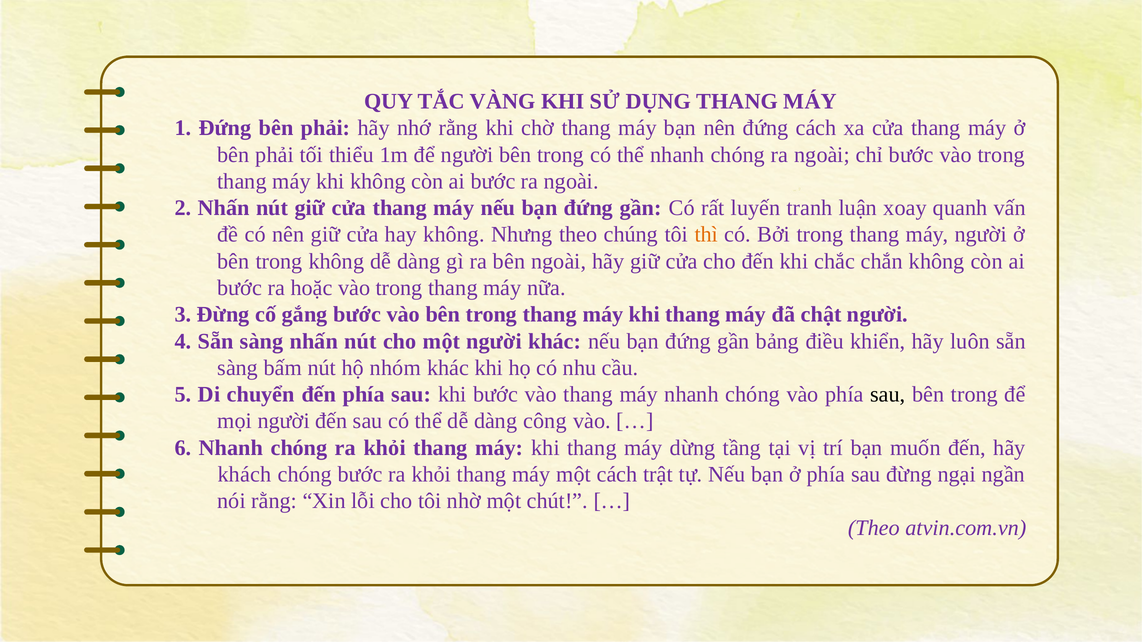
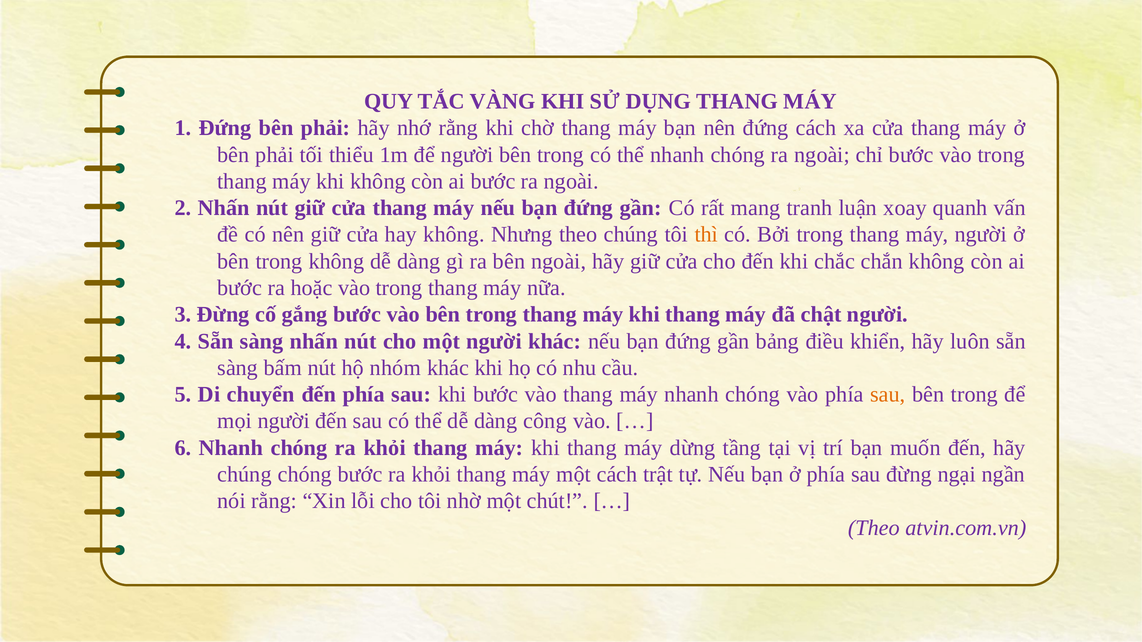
luyến: luyến -> mang (756, 208)
sau colour: black -> orange (888, 395)
khách: khách -> chúng (245, 475)
